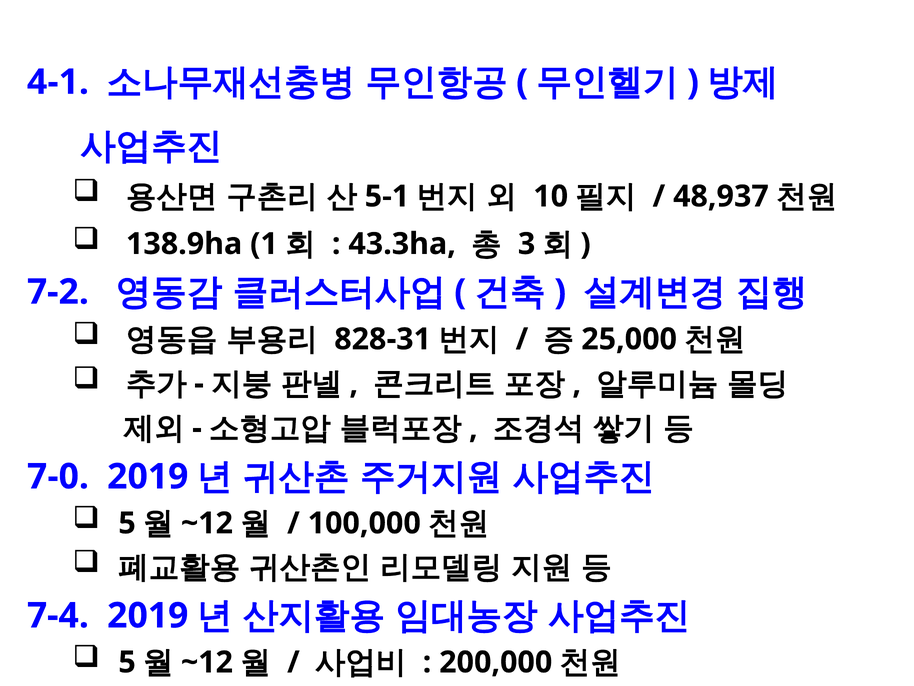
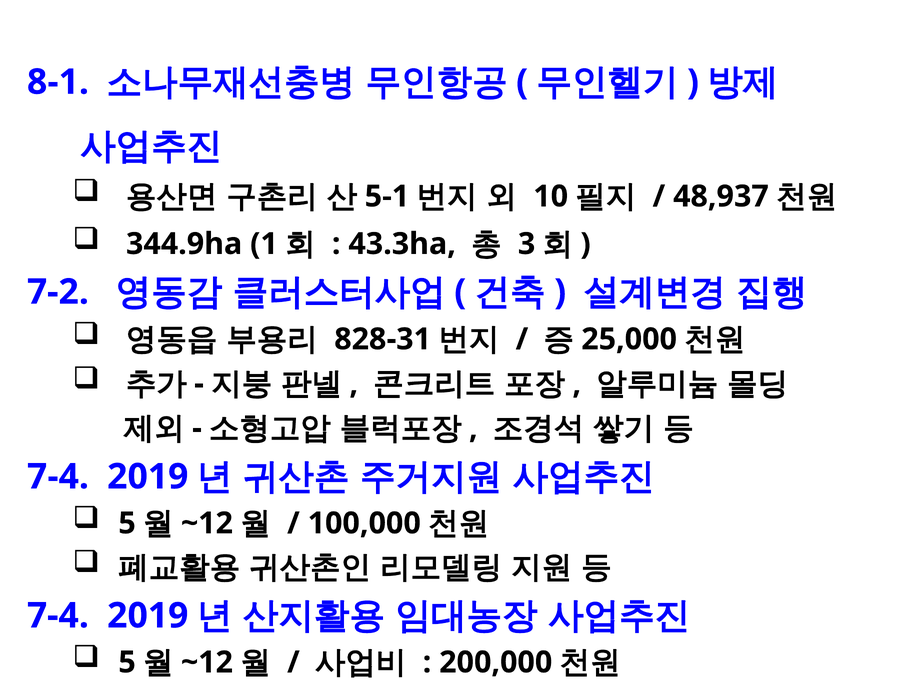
4-1: 4-1 -> 8-1 (58, 82)
138.9ha: 138.9ha -> 344.9ha (184, 244)
7-0: 7-0 -> 7-4 (58, 476)
